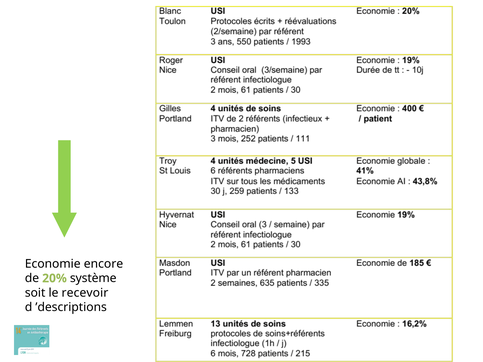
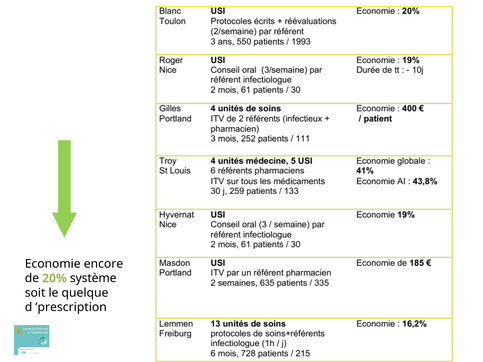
recevoir: recevoir -> quelque (85, 293)
’descriptions: ’descriptions -> ’prescription (71, 307)
